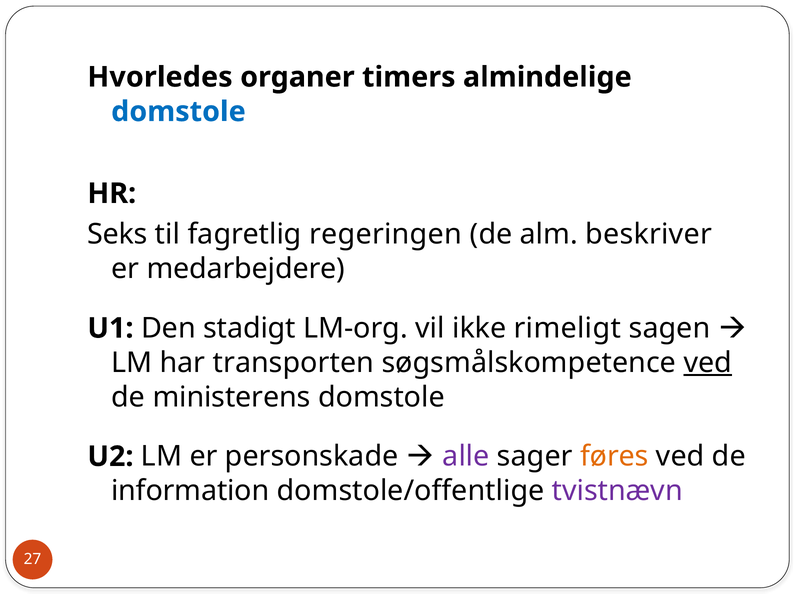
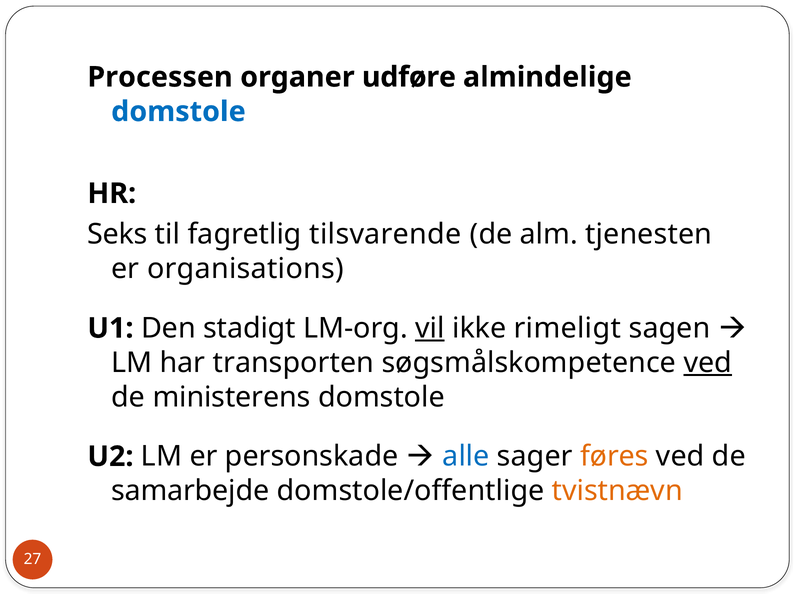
Hvorledes: Hvorledes -> Processen (160, 77)
timers: timers -> udføre (409, 77)
regeringen: regeringen -> tilsvarende (386, 235)
beskriver: beskriver -> tjenesten (649, 235)
medarbejdere: medarbejdere -> organisations (246, 269)
vil underline: none -> present (430, 328)
alle colour: purple -> blue (466, 457)
information: information -> samarbejde (190, 491)
tvistnævn colour: purple -> orange (617, 491)
